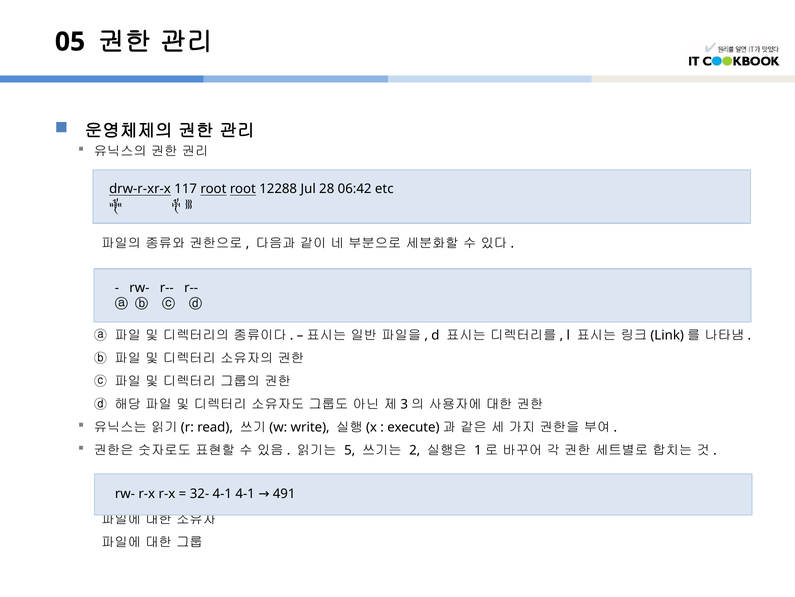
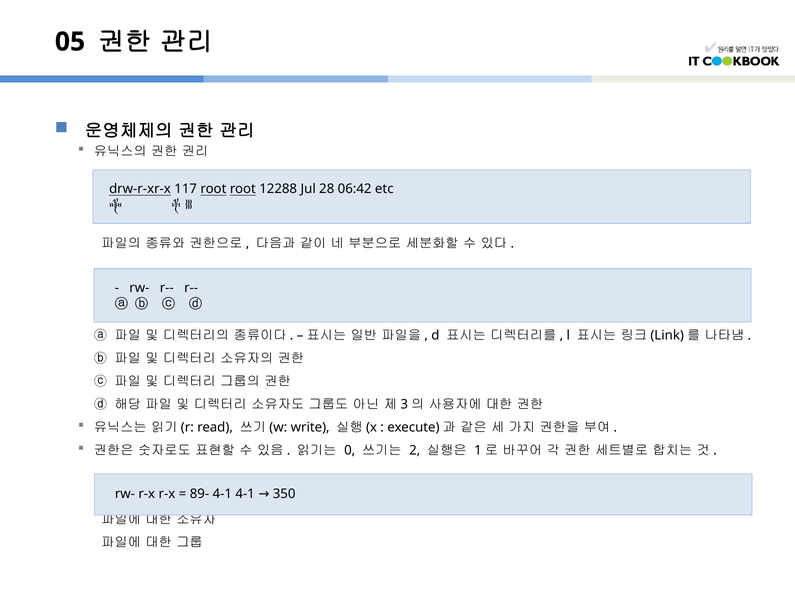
5: 5 -> 0 (350, 450)
32-: 32- -> 89- (199, 493)
491: 491 -> 350 (284, 493)
